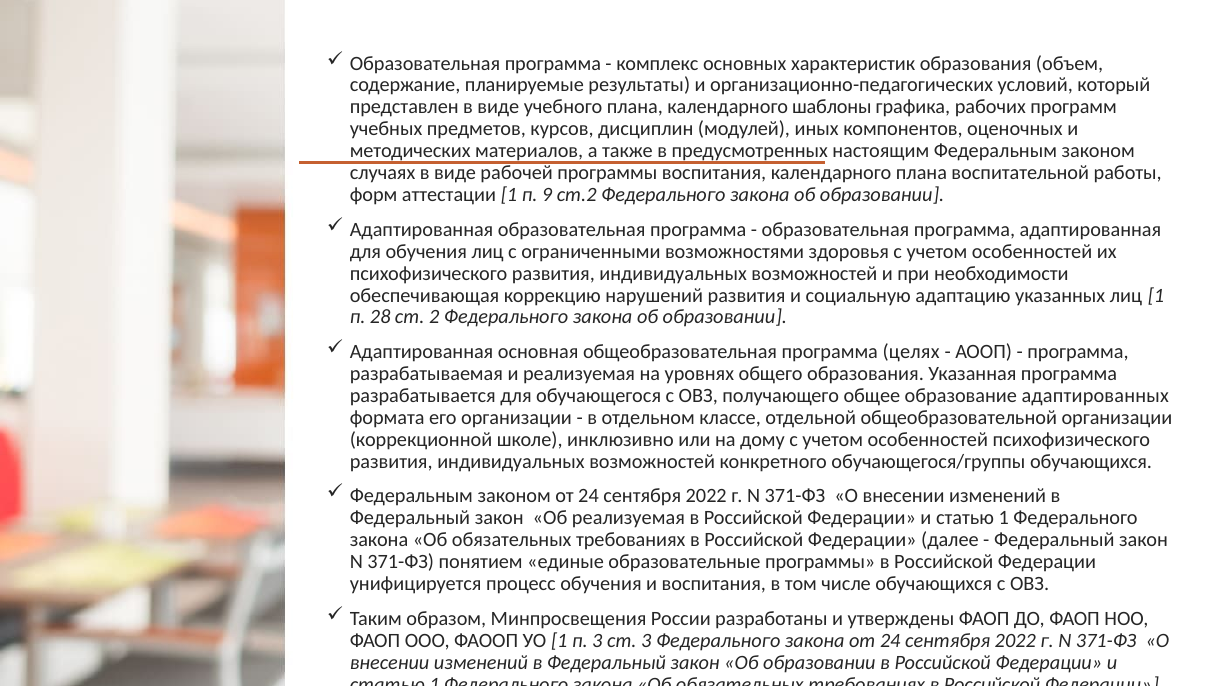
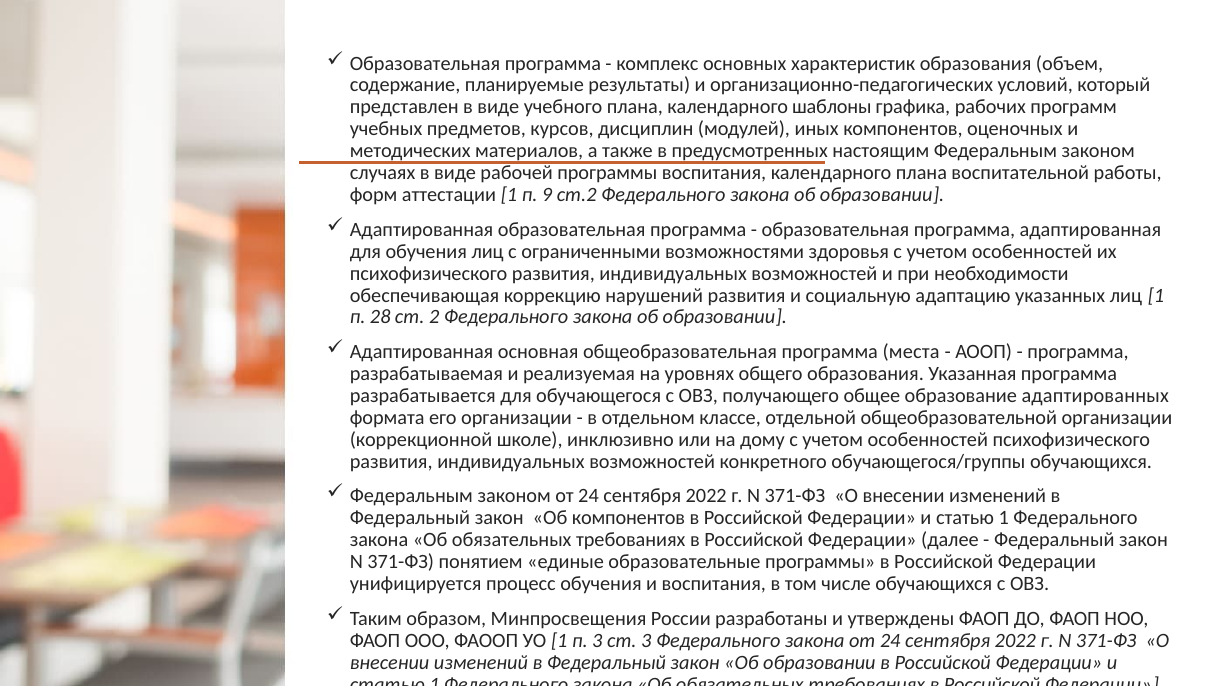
целях: целях -> места (911, 352)
Об реализуемая: реализуемая -> компонентов (629, 518)
